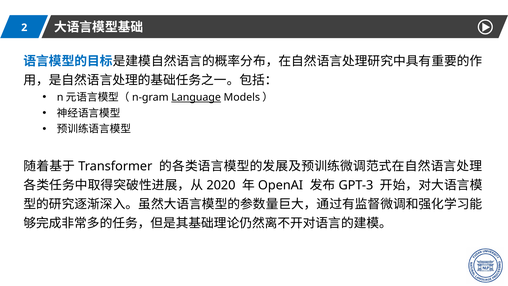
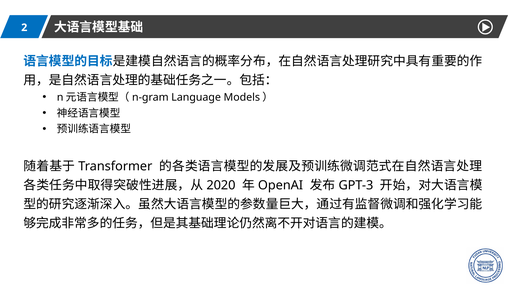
Language underline: present -> none (196, 97)
